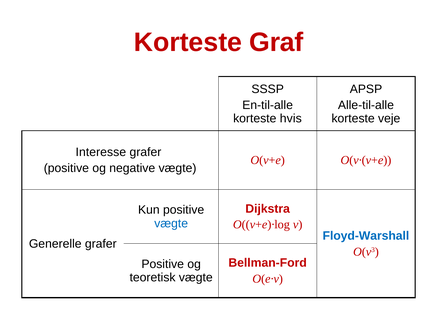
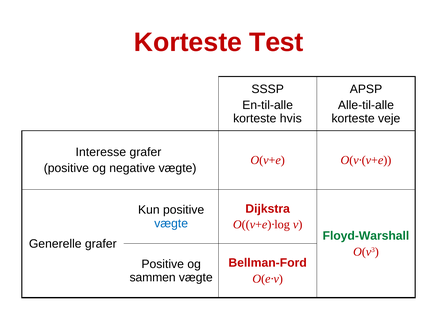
Graf: Graf -> Test (276, 42)
Floyd-Warshall colour: blue -> green (366, 236)
teoretisk: teoretisk -> sammen (153, 277)
